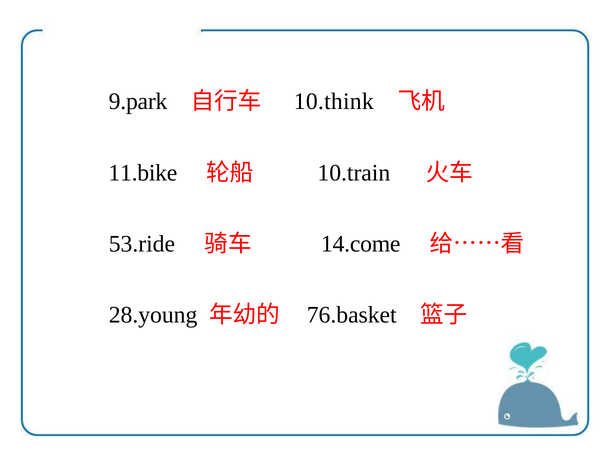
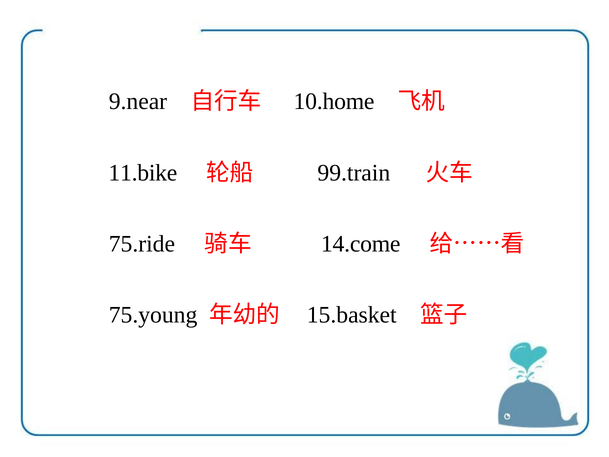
9.park: 9.park -> 9.near (138, 102)
10.think: 10.think -> 10.home (334, 102)
10.train: 10.train -> 99.train (354, 173)
53.ride: 53.ride -> 75.ride (142, 244)
28.young: 28.young -> 75.young (153, 315)
76.basket: 76.basket -> 15.basket (352, 315)
